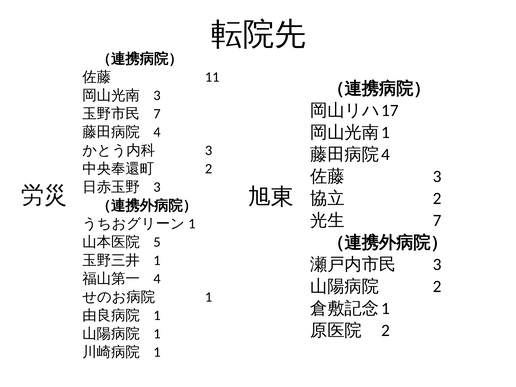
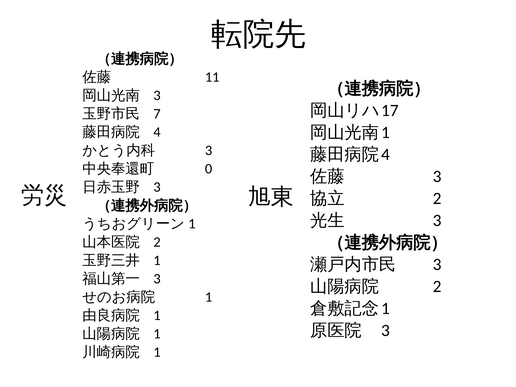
2: 2 -> 0 (209, 169)
7: 7 -> 3 (437, 220)
5: 5 -> 2 (157, 242)
4: 4 -> 3 (157, 279)
2: 2 -> 3 (386, 330)
